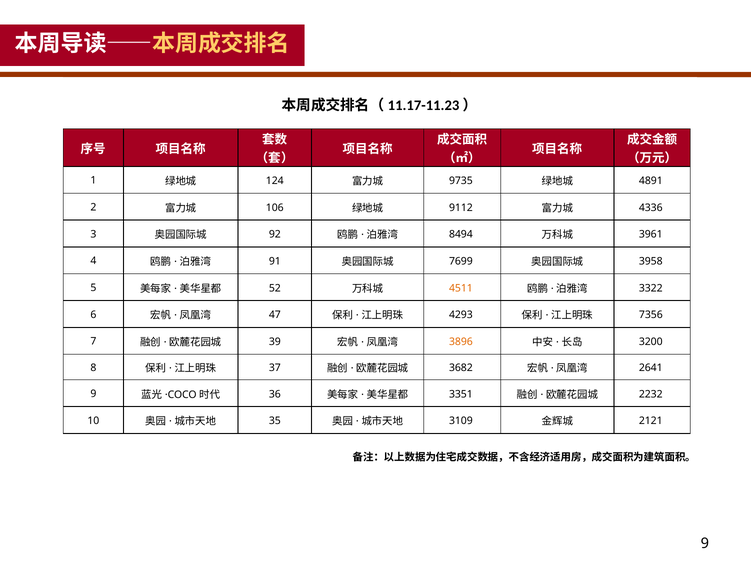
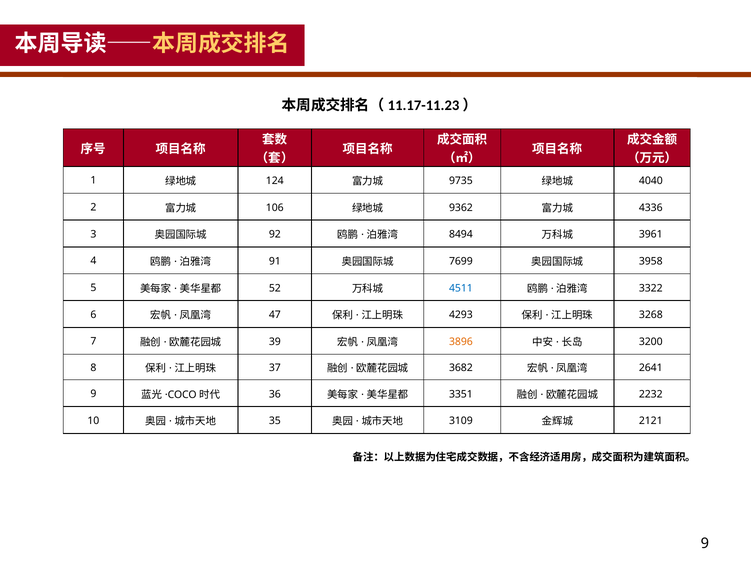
4891: 4891 -> 4040 (651, 181)
9112: 9112 -> 9362 (461, 208)
4511 colour: orange -> blue (461, 288)
7356: 7356 -> 3268 (651, 315)
